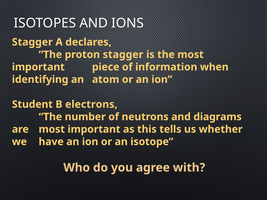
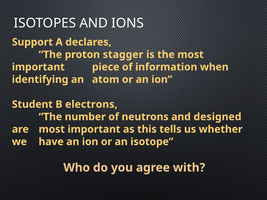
Stagger: Stagger -> Support (32, 42)
diagrams: diagrams -> designed (217, 117)
